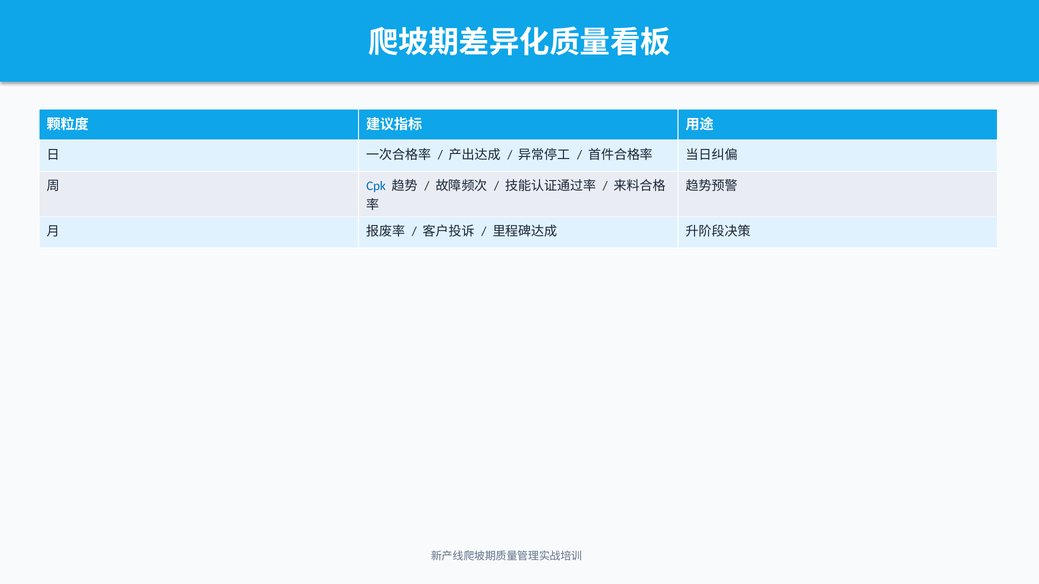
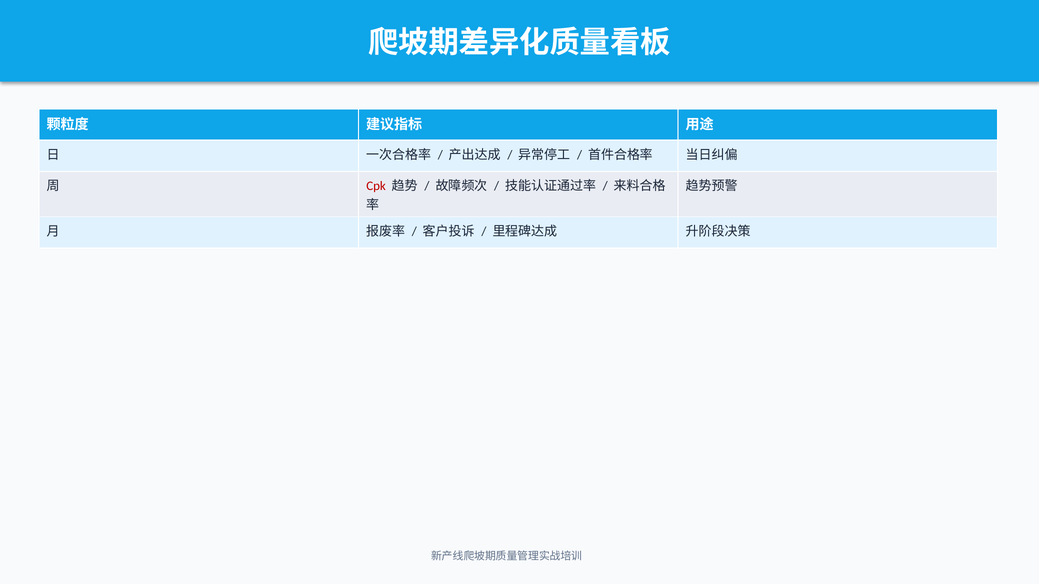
Cpk colour: blue -> red (376, 186)
